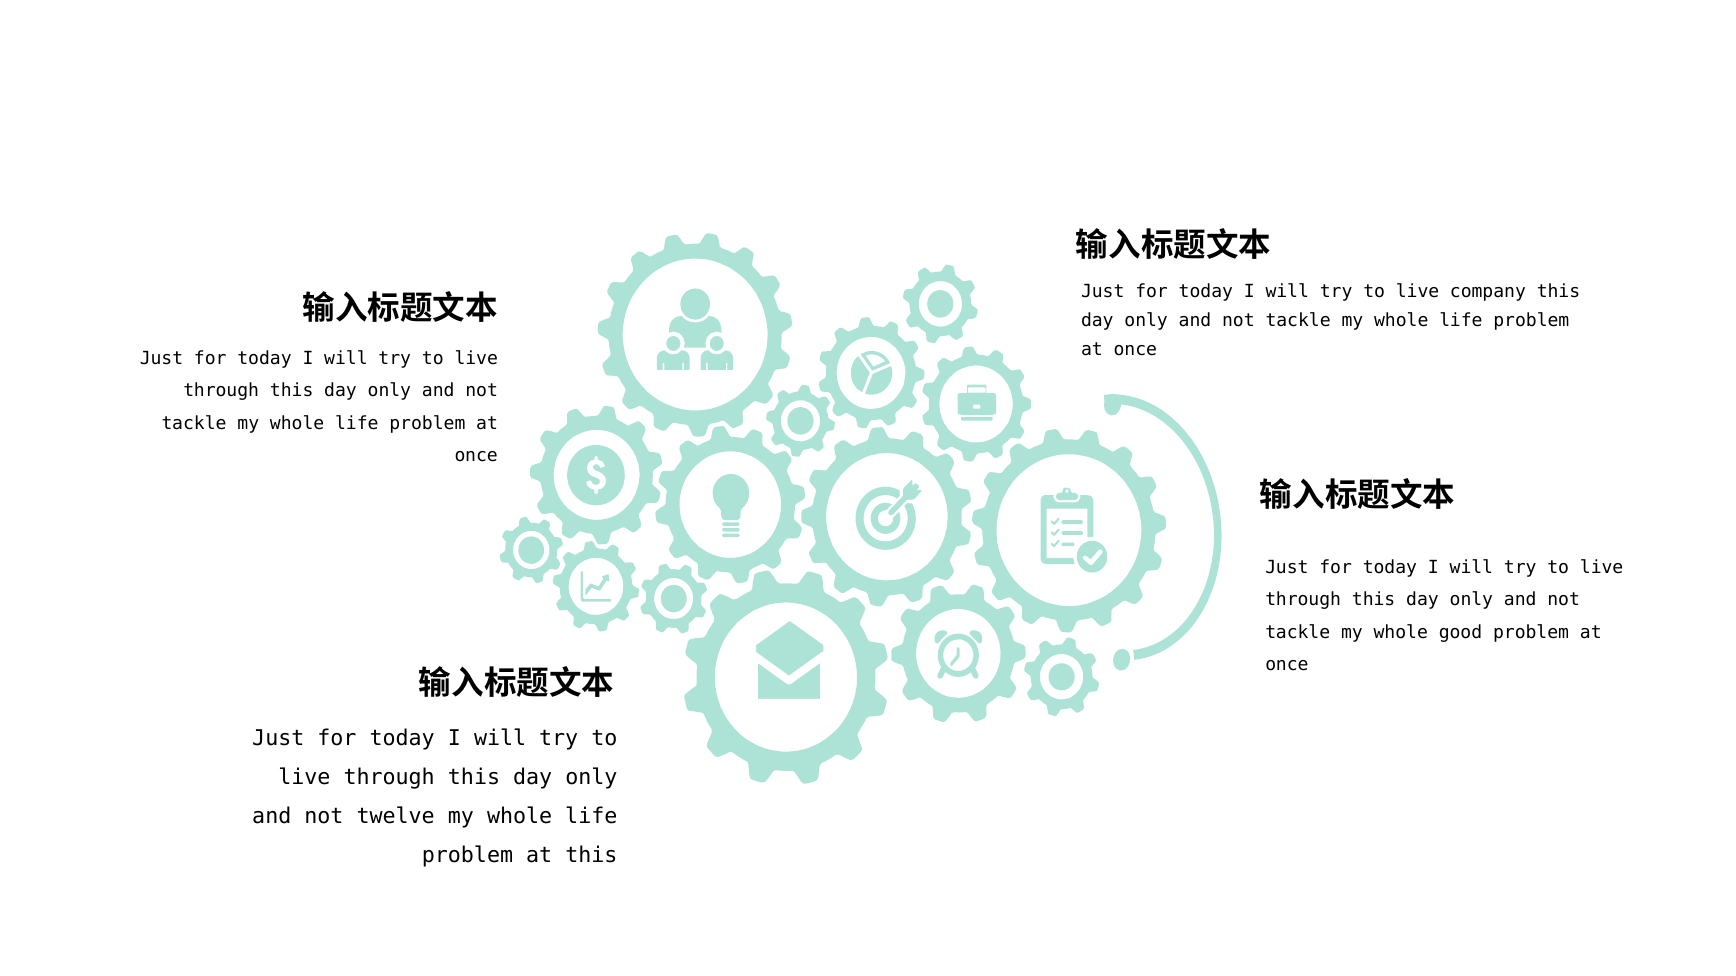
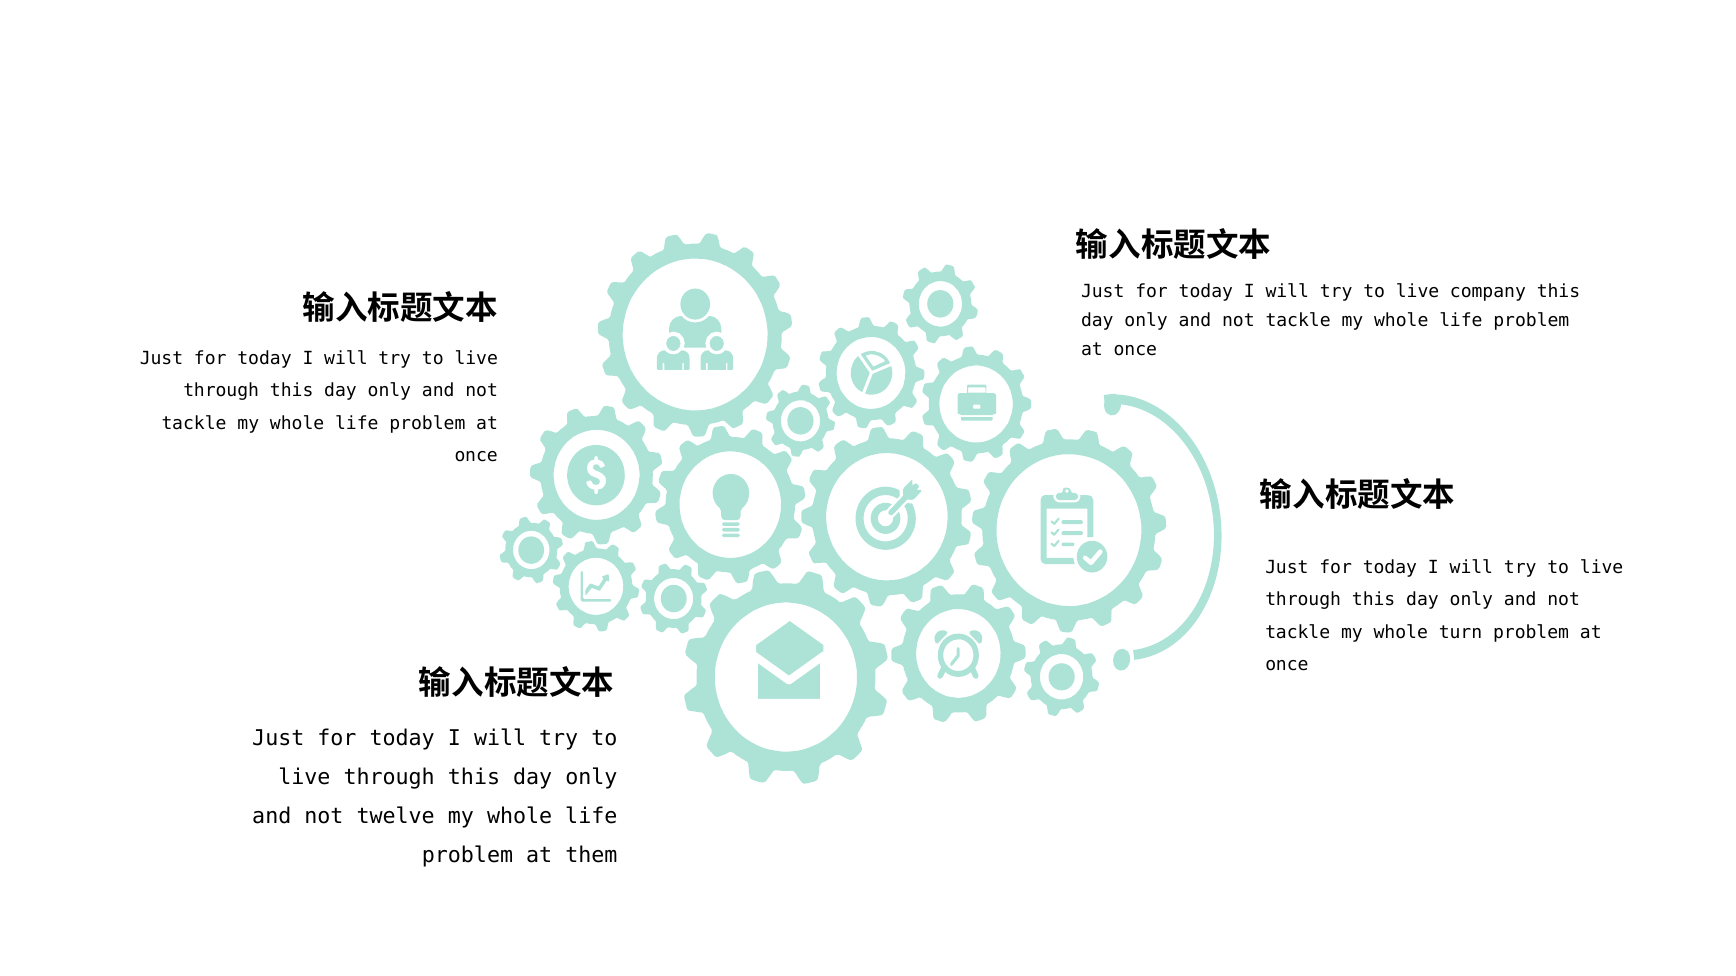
good: good -> turn (1460, 633)
at this: this -> them (591, 856)
